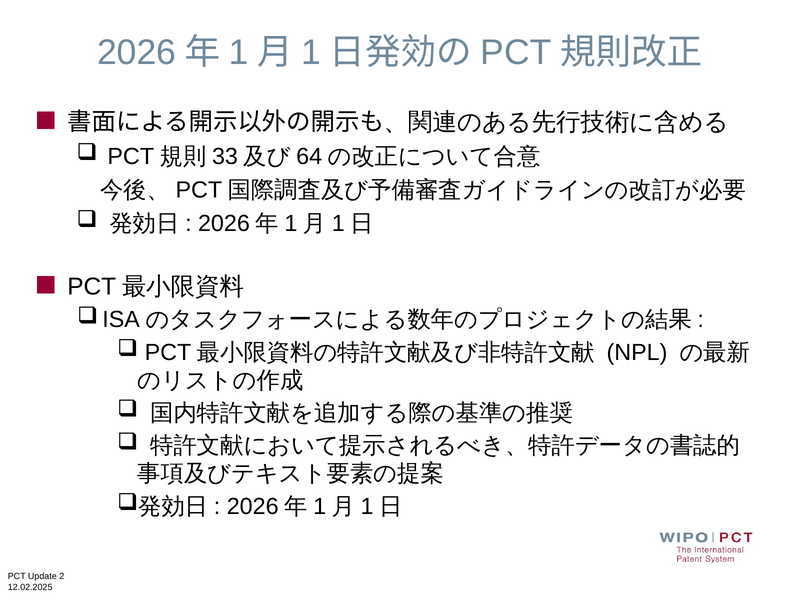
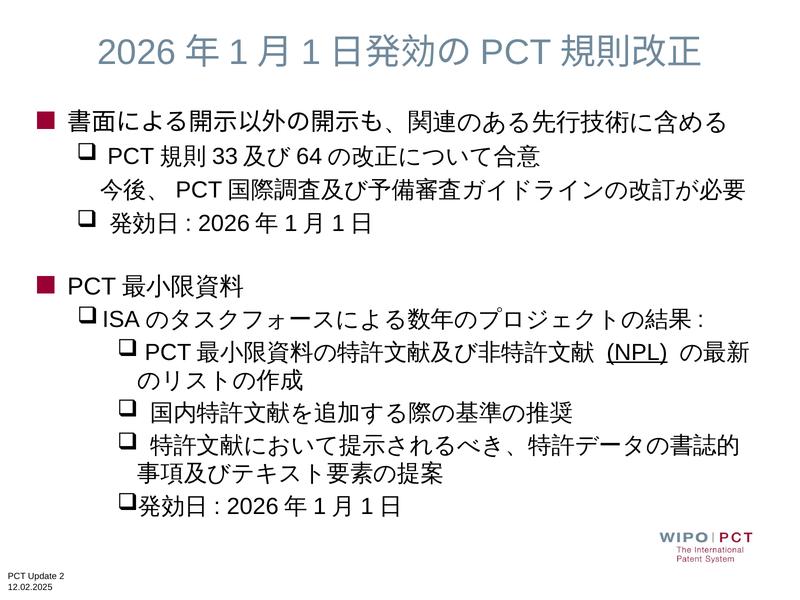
NPL underline: none -> present (637, 352)
